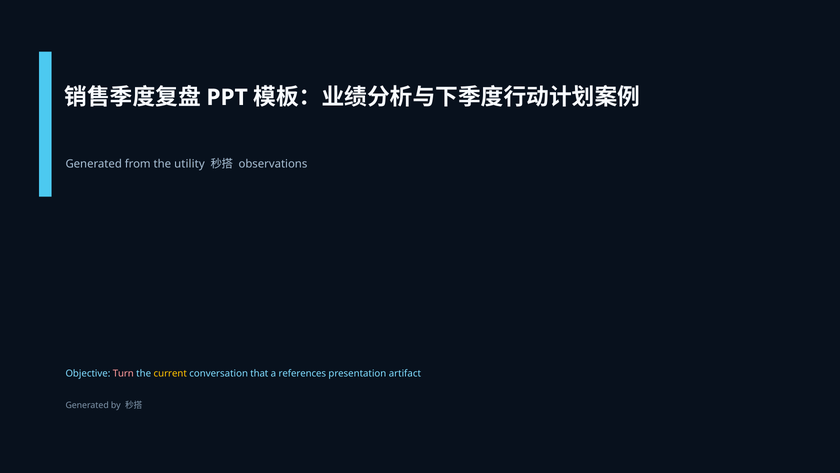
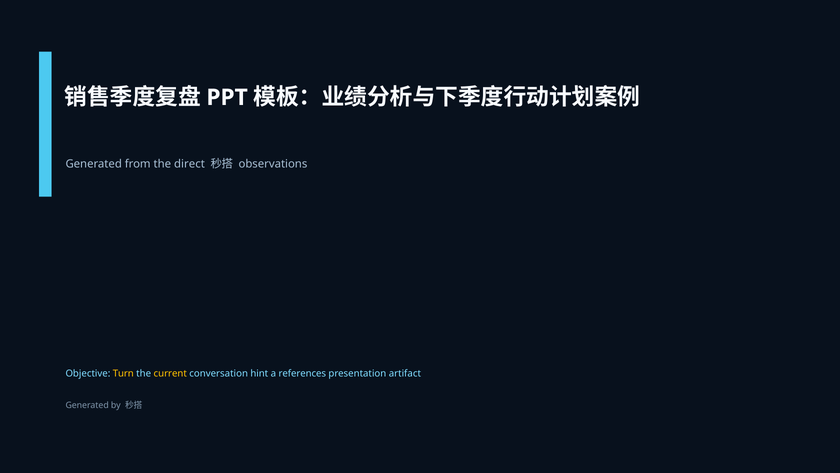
utility: utility -> direct (189, 164)
Turn colour: pink -> yellow (123, 373)
that: that -> hint (259, 373)
